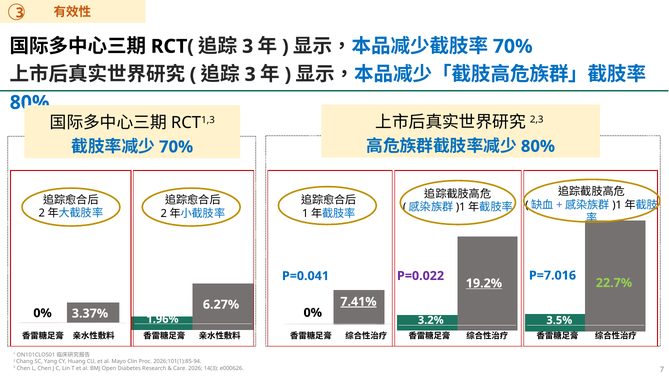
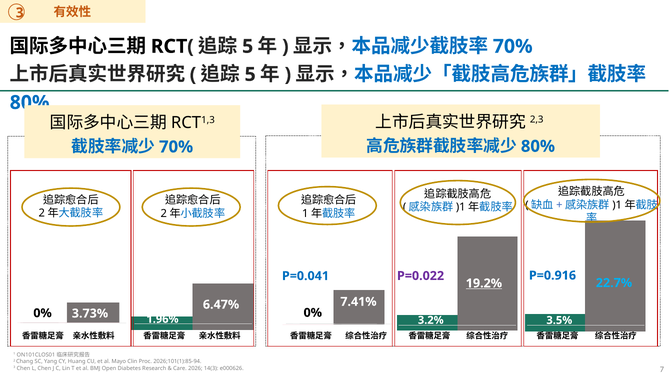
3: 3 -> 5 (248, 46)
3: 3 -> 5 (250, 75)
P=7.016: P=7.016 -> P=0.916 (552, 276)
22.7% colour: light green -> light blue (614, 283)
7.41% underline: present -> none (358, 302)
6.27%: 6.27% -> 6.47% (221, 305)
3.37%: 3.37% -> 3.73% (90, 314)
